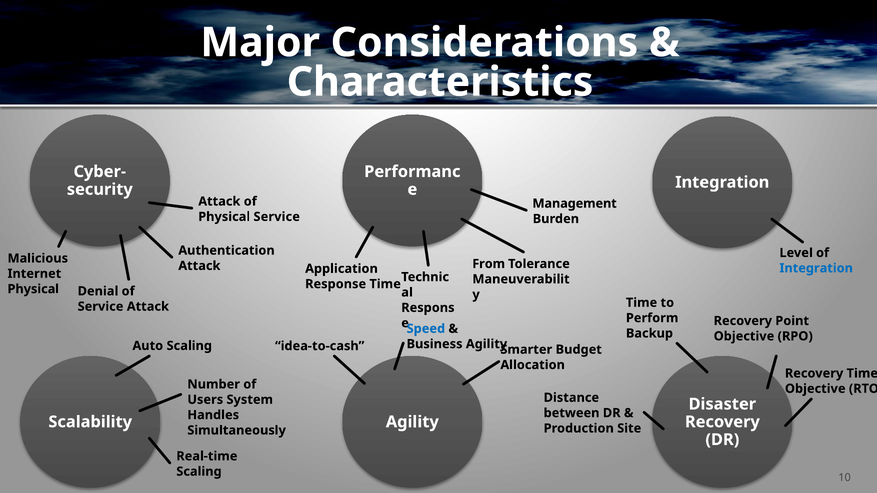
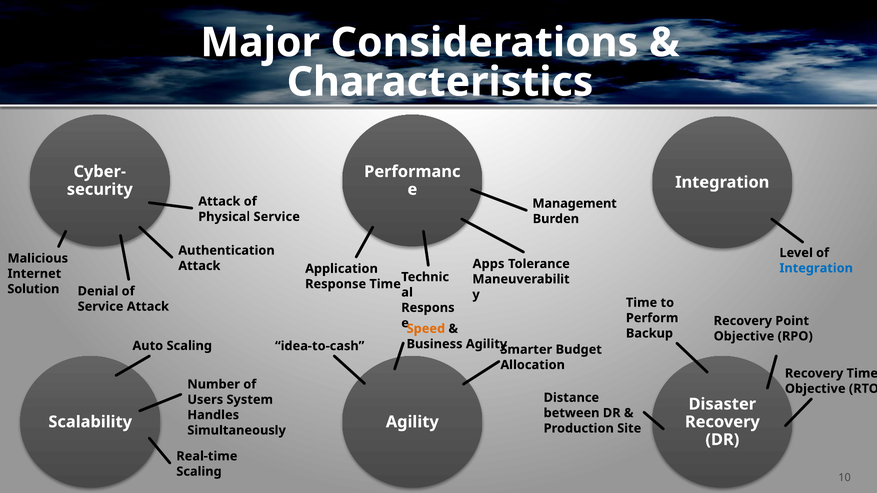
From: From -> Apps (489, 264)
Physical: Physical -> Solution (33, 289)
Speed colour: blue -> orange (426, 329)
